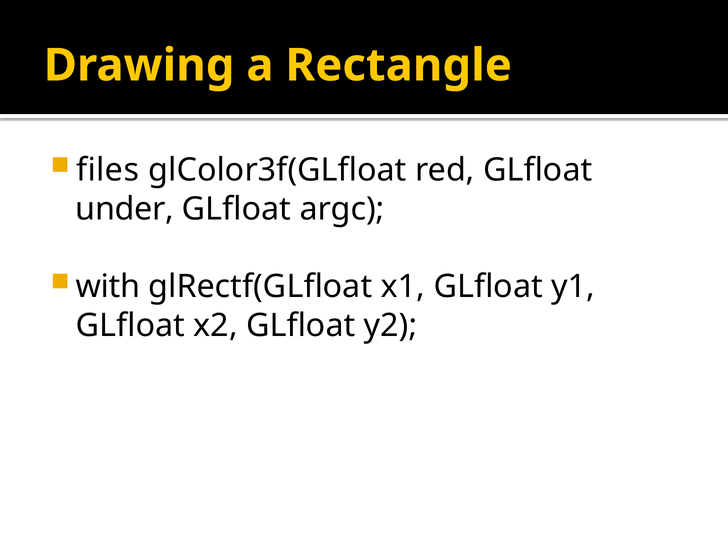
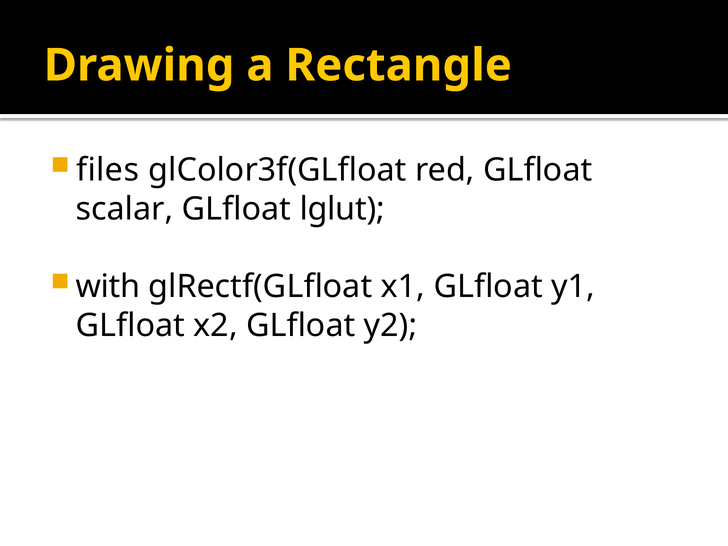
under: under -> scalar (125, 209)
argc: argc -> lglut (342, 209)
